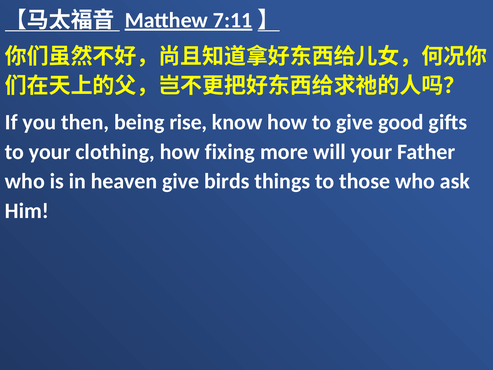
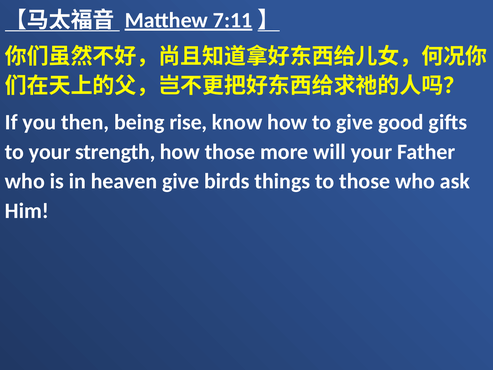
clothing: clothing -> strength (115, 152)
how fixing: fixing -> those (230, 152)
